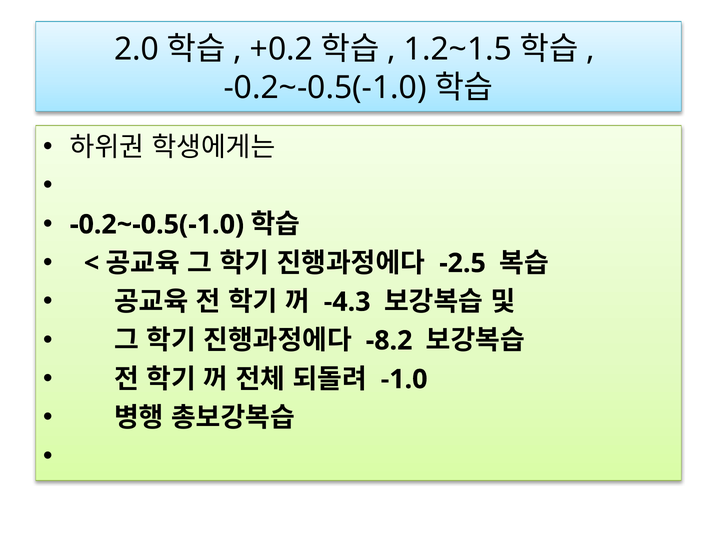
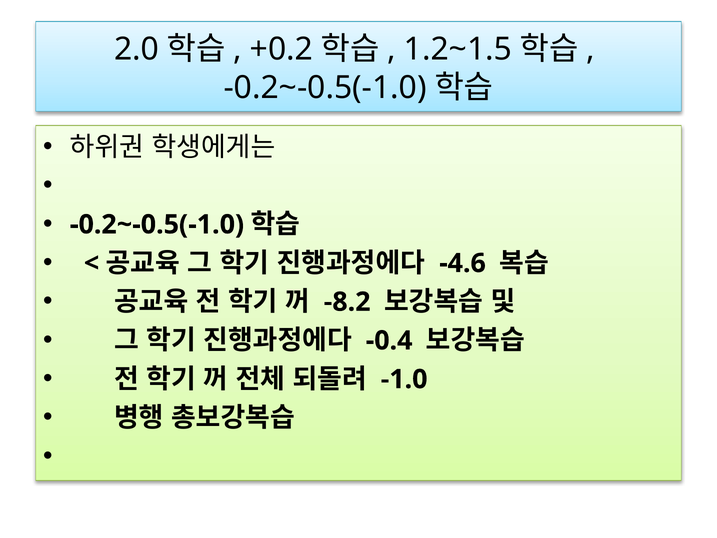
-2.5: -2.5 -> -4.6 (462, 263)
-4.3: -4.3 -> -8.2 (347, 302)
-8.2: -8.2 -> -0.4 (389, 340)
